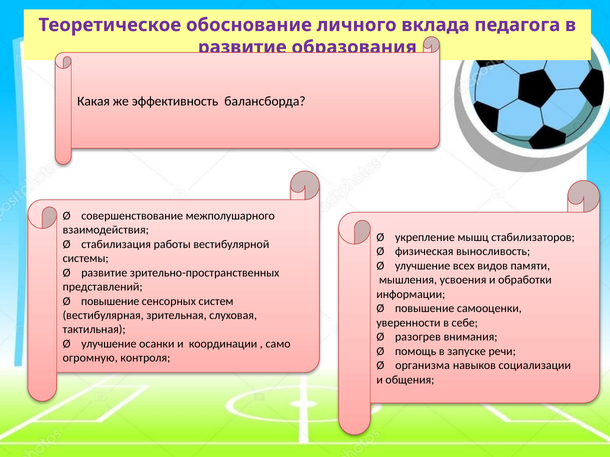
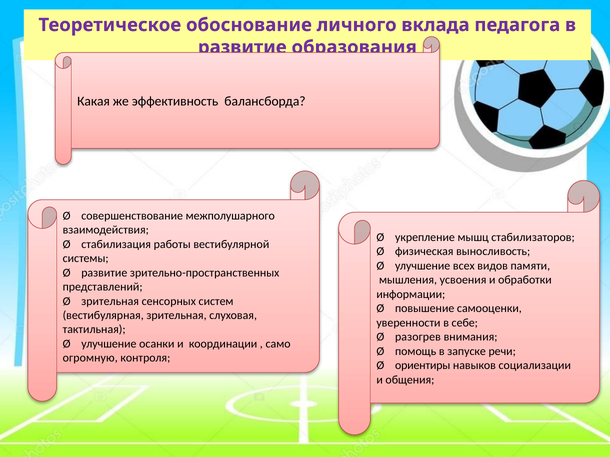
повышение: повышение -> зрительная (110, 301)
организма: организма -> ориентиры (423, 366)
